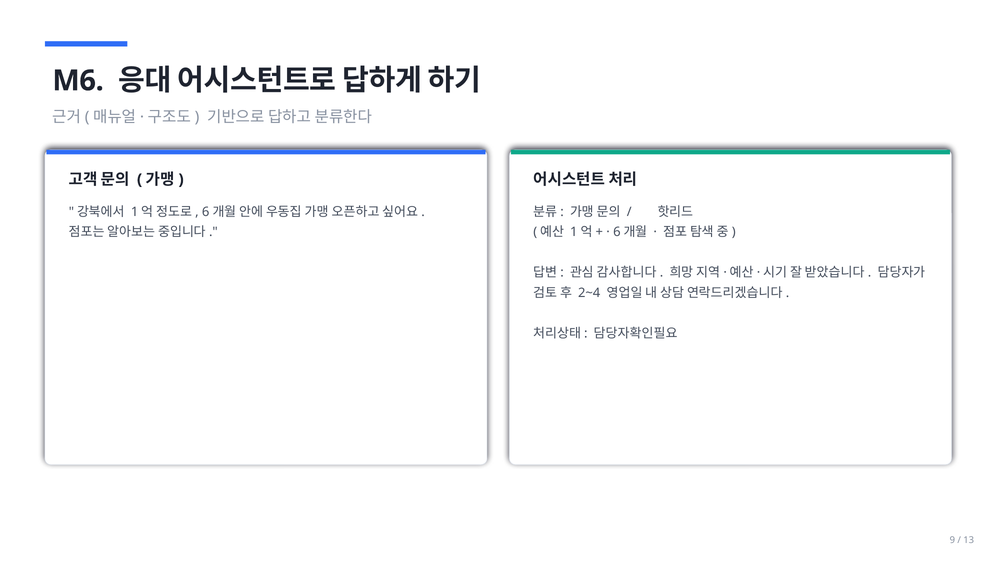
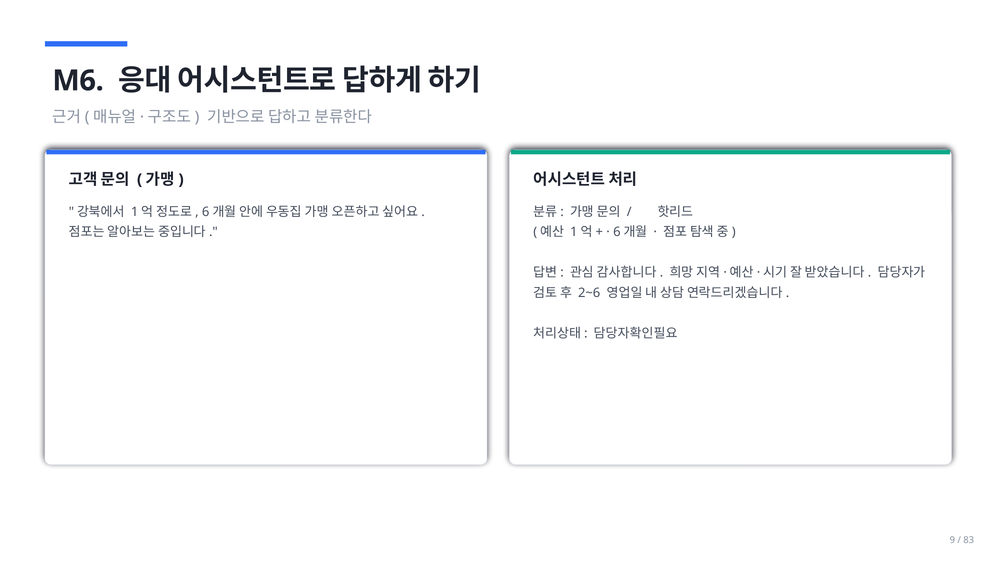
2~4: 2~4 -> 2~6 (589, 293)
13: 13 -> 83 (969, 540)
